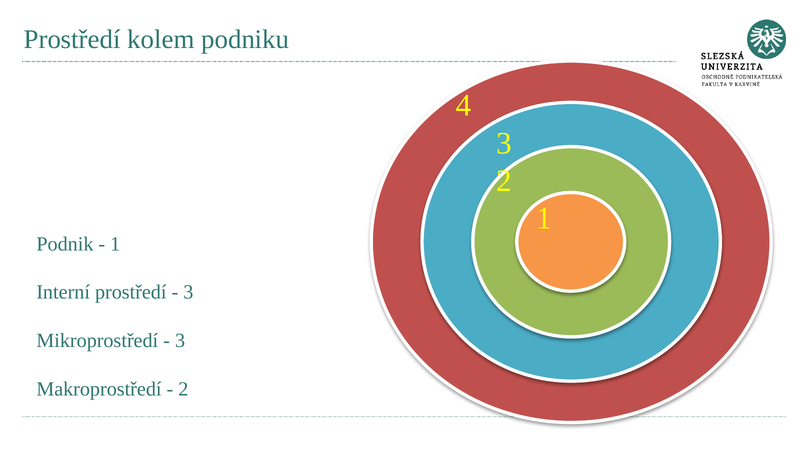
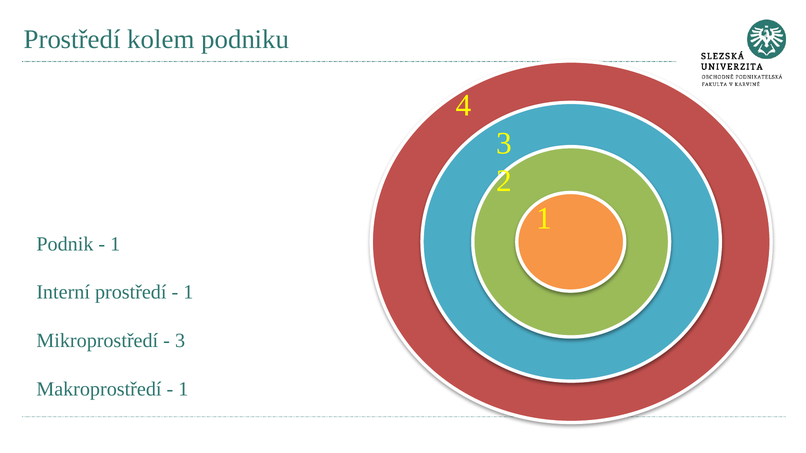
3: 3 -> 1 (188, 292)
2: 2 -> 1 (183, 389)
